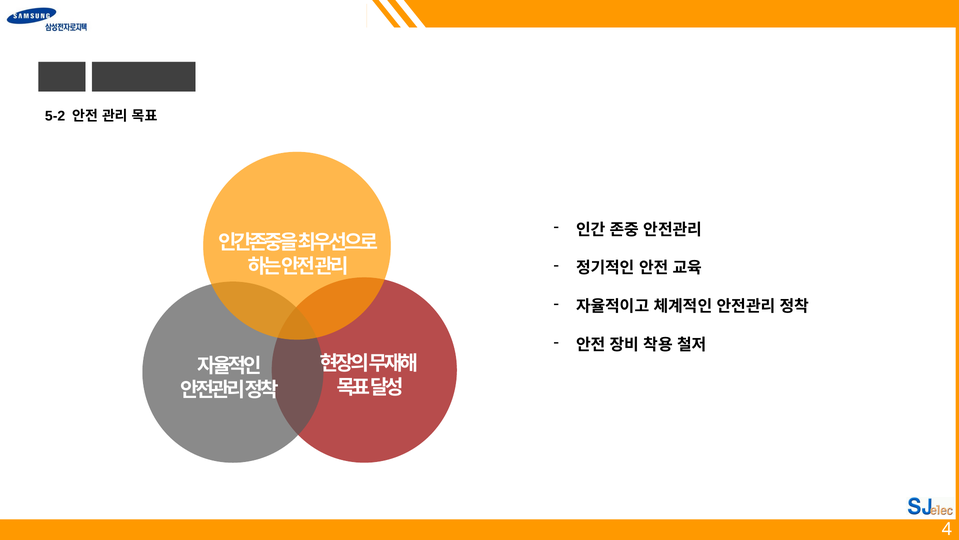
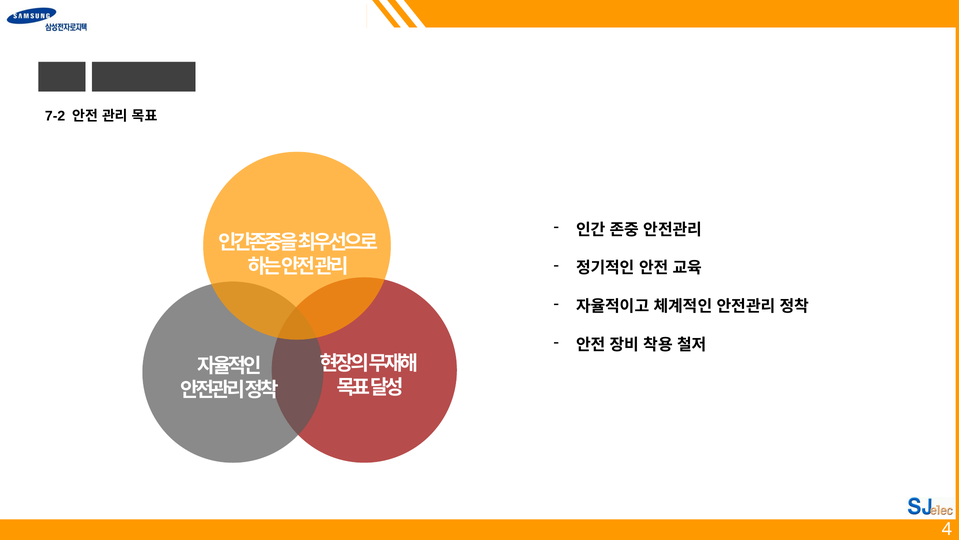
5-2: 5-2 -> 7-2 (55, 116)
